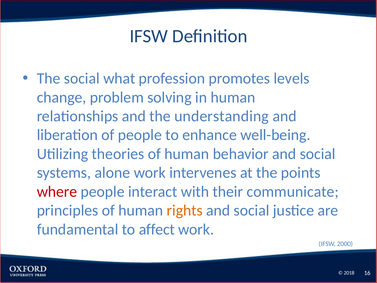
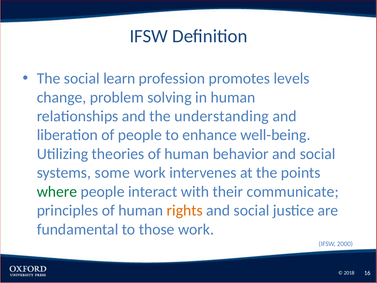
what: what -> learn (119, 78)
alone: alone -> some (112, 173)
where colour: red -> green (57, 191)
affect: affect -> those (157, 229)
